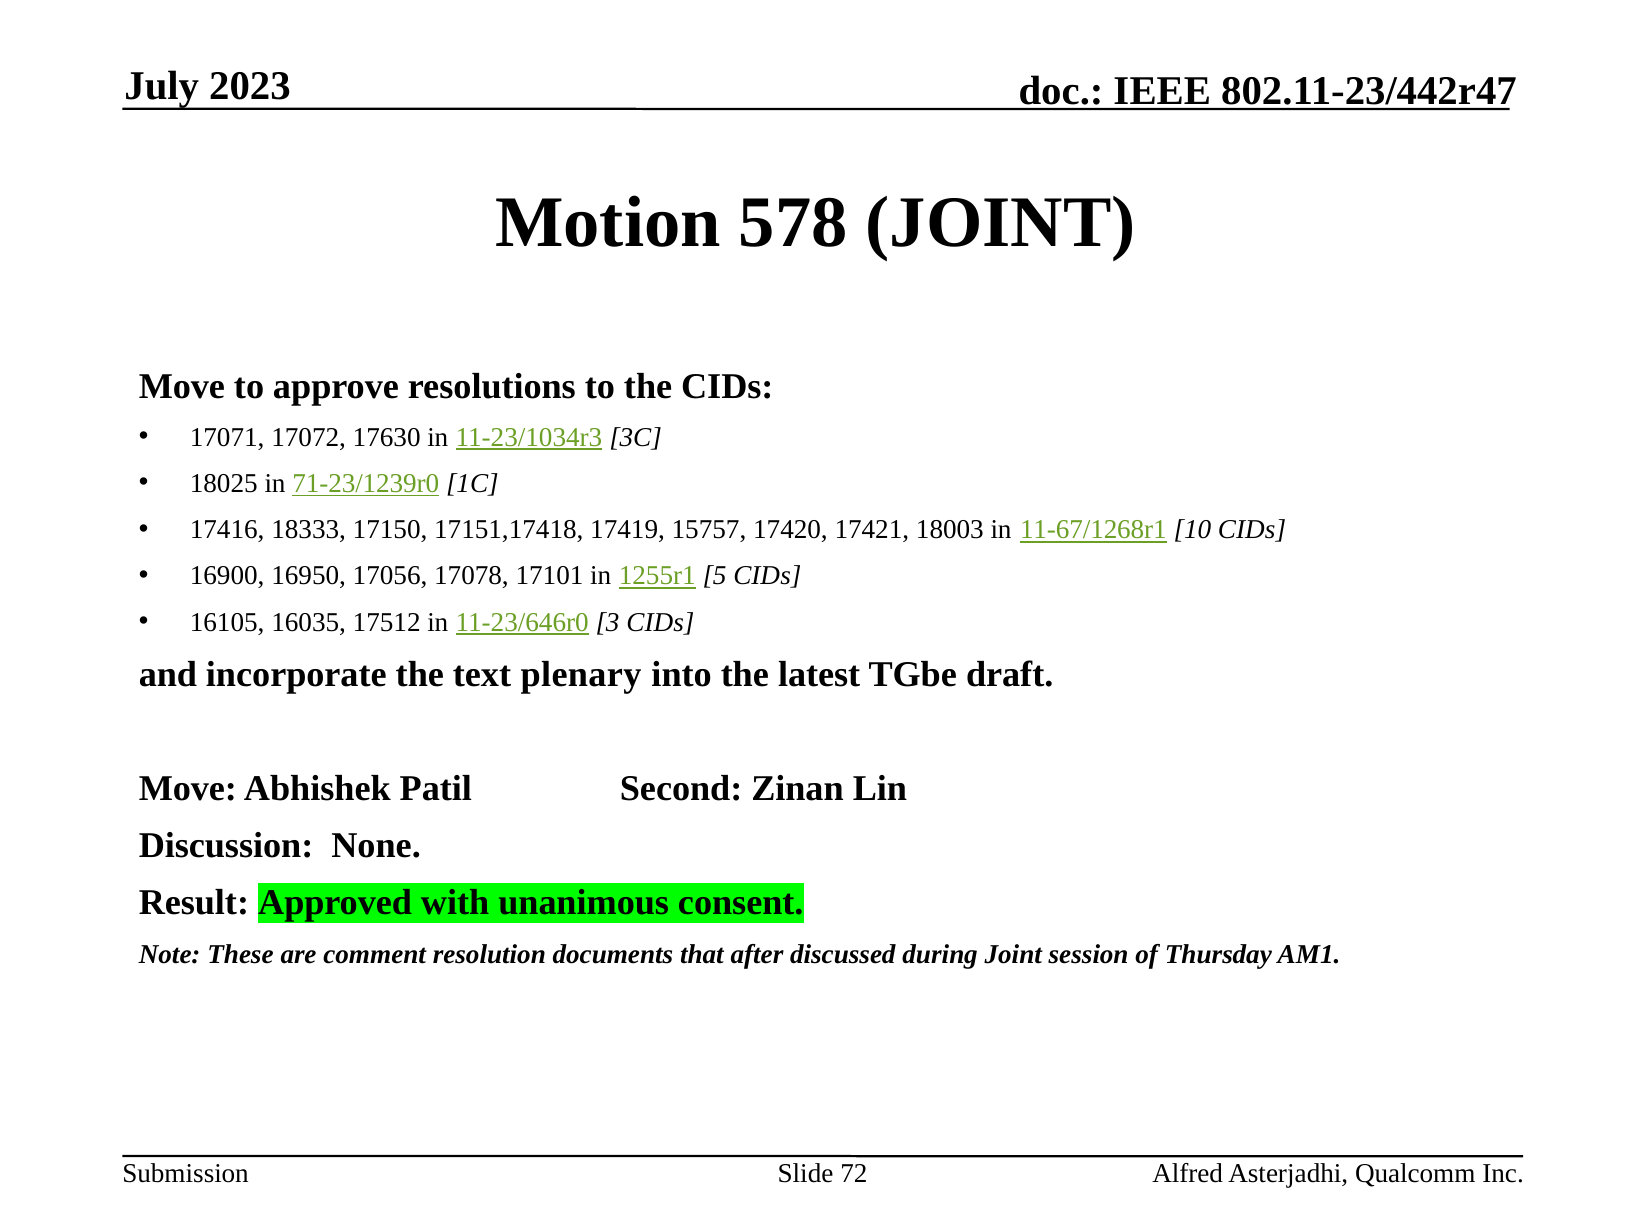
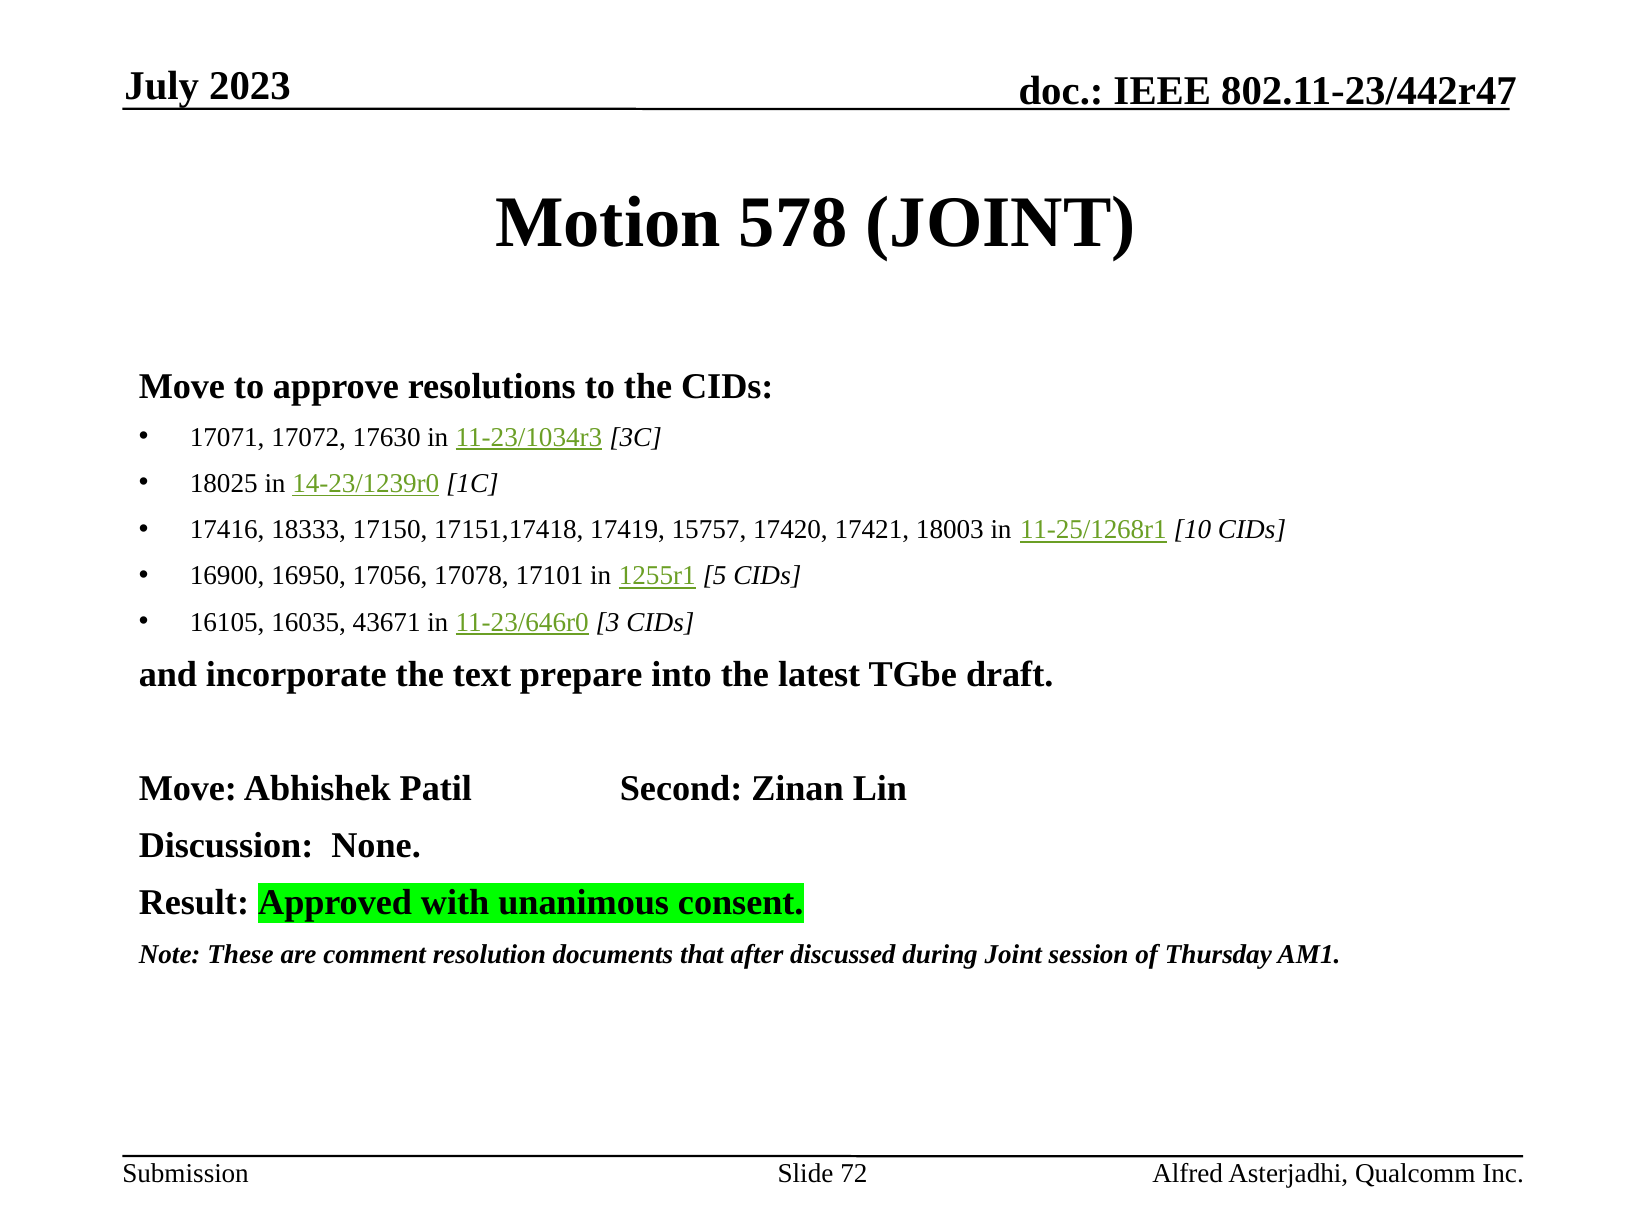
71-23/1239r0: 71-23/1239r0 -> 14-23/1239r0 (366, 483)
11-67/1268r1: 11-67/1268r1 -> 11-25/1268r1 (1093, 530)
17512: 17512 -> 43671 (387, 622)
plenary: plenary -> prepare (581, 675)
